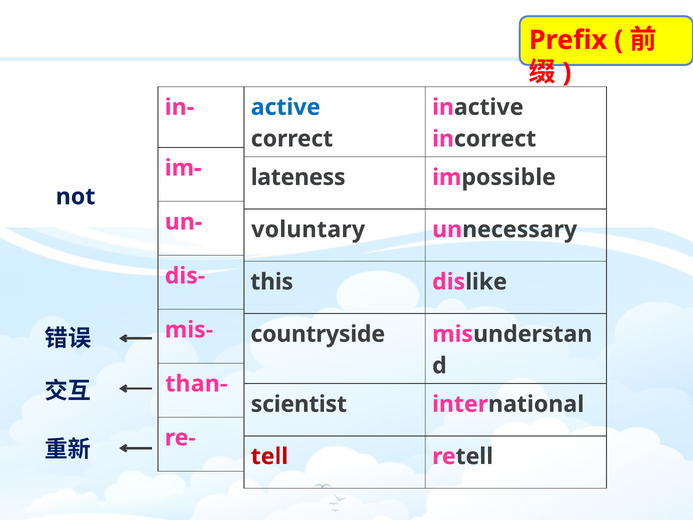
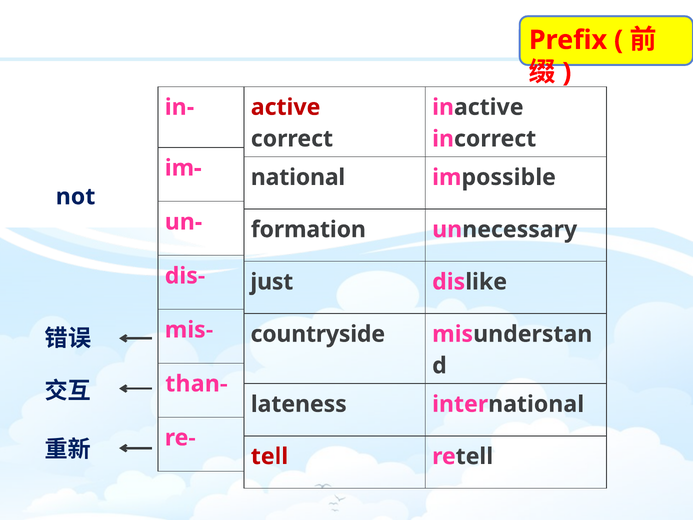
active colour: blue -> red (286, 107)
lateness: lateness -> national (298, 177)
voluntary: voluntary -> formation (308, 229)
this: this -> just (272, 282)
scientist: scientist -> lateness (299, 404)
